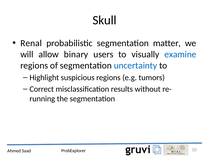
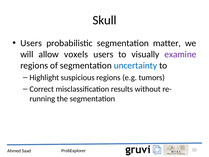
Renal: Renal -> Users (31, 43)
binary: binary -> voxels (76, 54)
examine colour: blue -> purple (180, 54)
